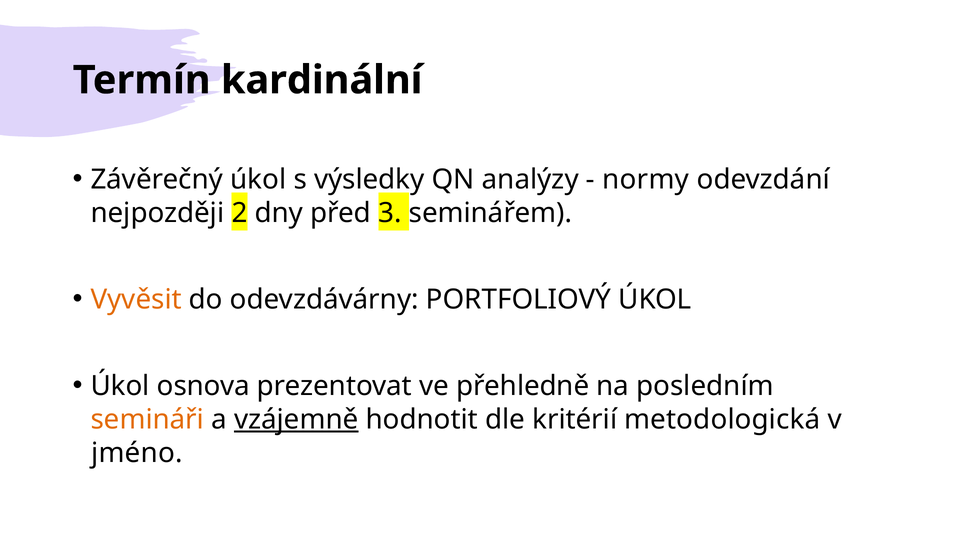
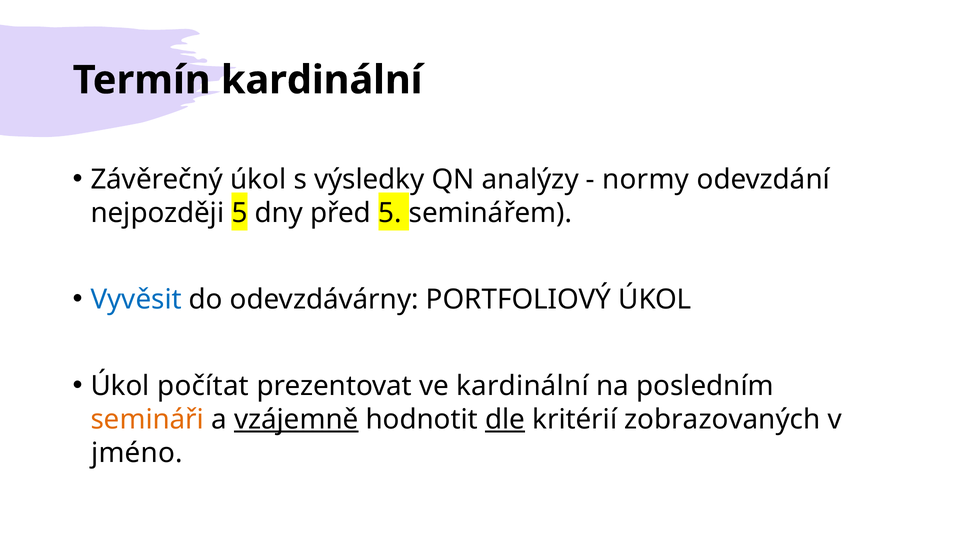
nejpozději 2: 2 -> 5 (240, 213)
před 3: 3 -> 5 (390, 213)
Vyvěsit colour: orange -> blue (136, 299)
osnova: osnova -> počítat (203, 386)
ve přehledně: přehledně -> kardinální (522, 386)
dle underline: none -> present (505, 419)
metodologická: metodologická -> zobrazovaných (722, 419)
